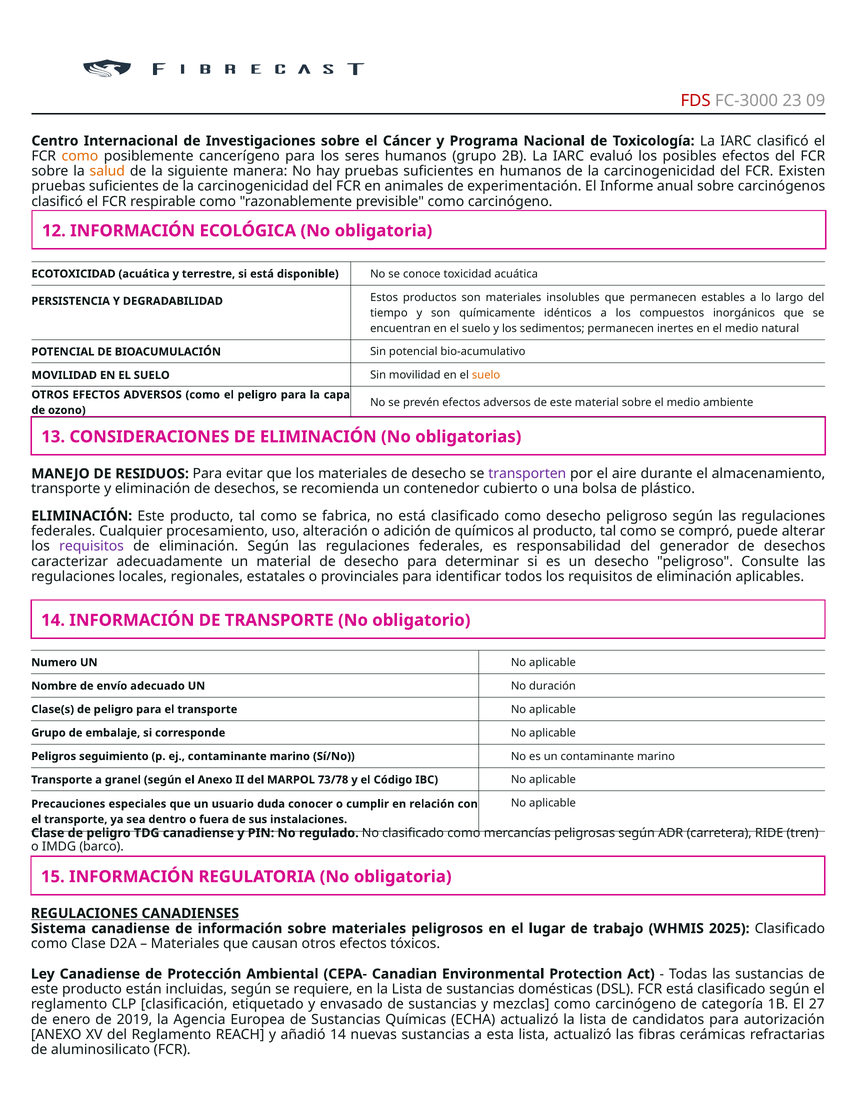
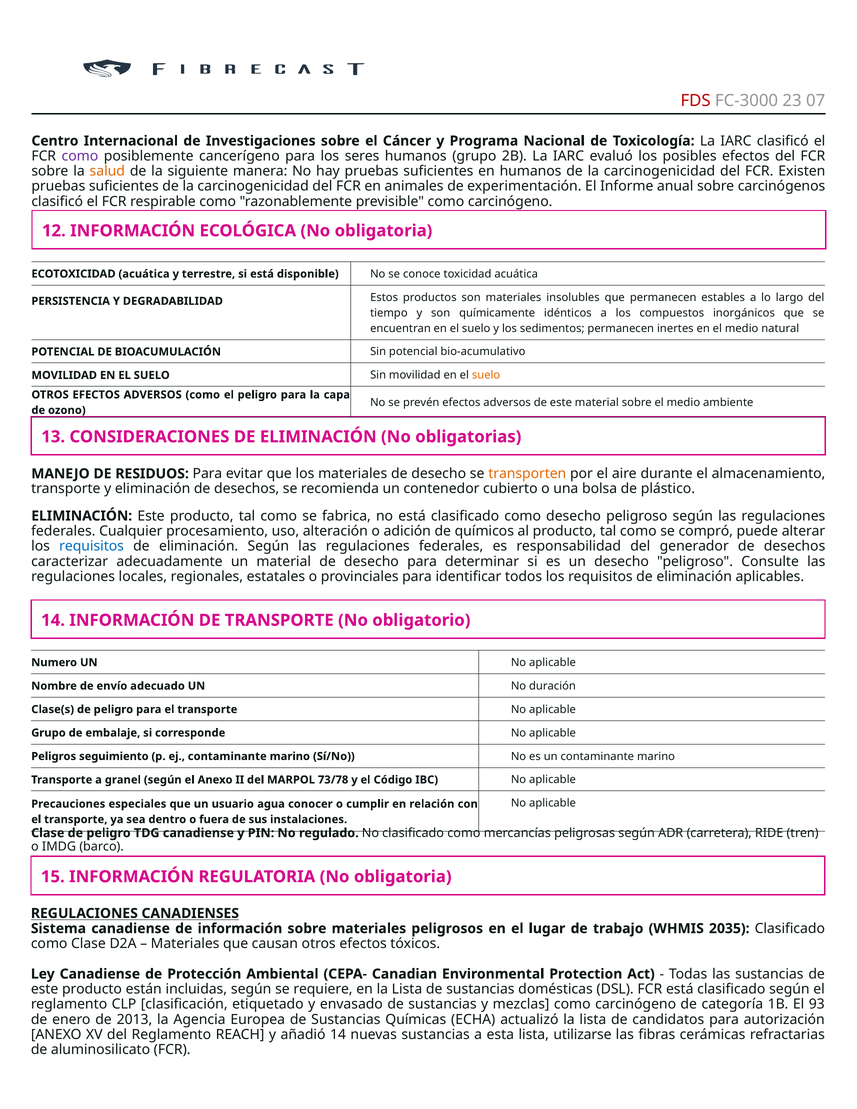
09: 09 -> 07 (816, 101)
como colour: orange -> purple (80, 156)
transporten colour: purple -> orange (527, 474)
requisitos colour: purple -> blue (92, 546)
duda: duda -> agua (271, 804)
2025: 2025 -> 2035 (729, 929)
27: 27 -> 93 (817, 1004)
2019: 2019 -> 2013 (135, 1020)
lista actualizó: actualizó -> utilizarse (583, 1035)
